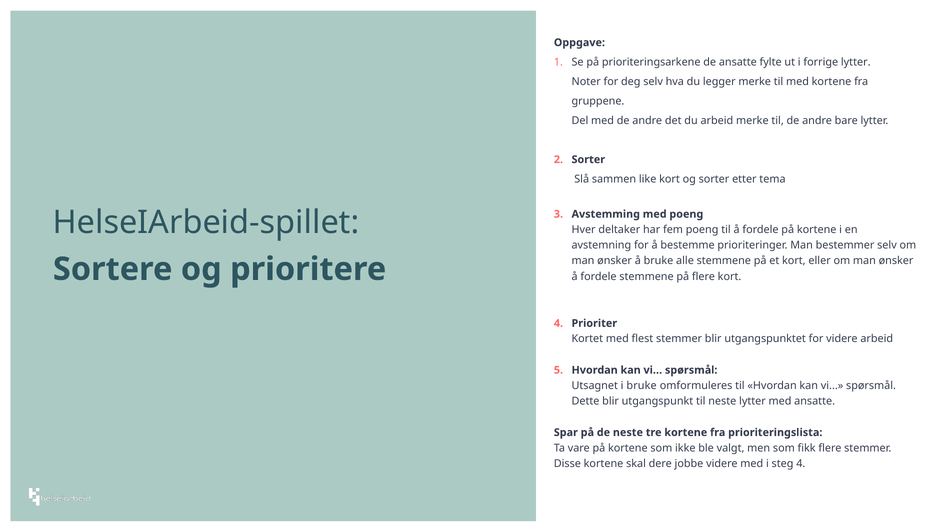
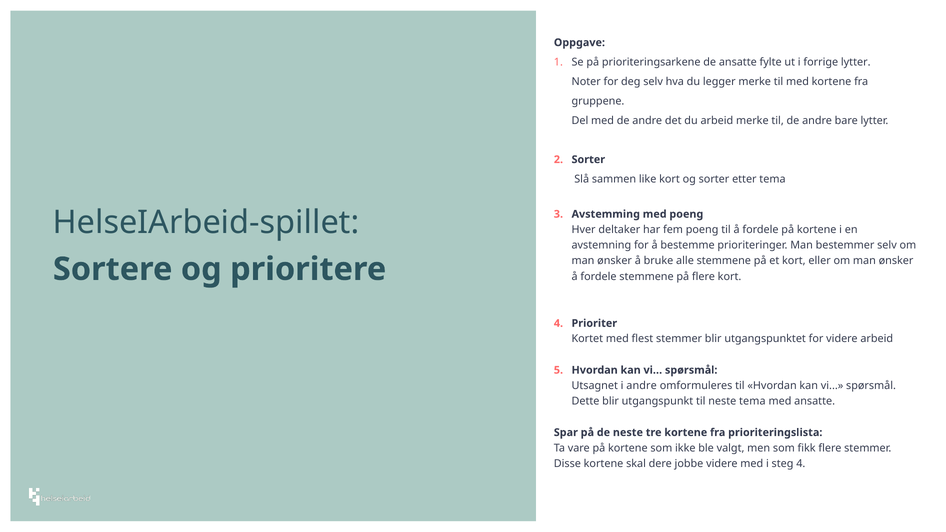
i bruke: bruke -> andre (642, 386)
neste lytter: lytter -> tema (752, 401)
